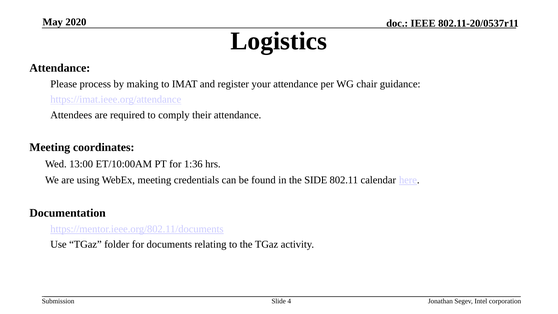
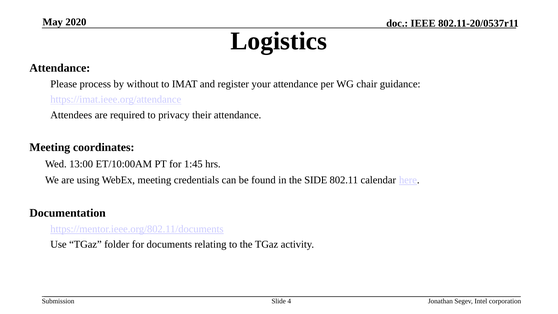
making: making -> without (143, 84)
comply: comply -> privacy (174, 115)
1:36: 1:36 -> 1:45 (193, 164)
